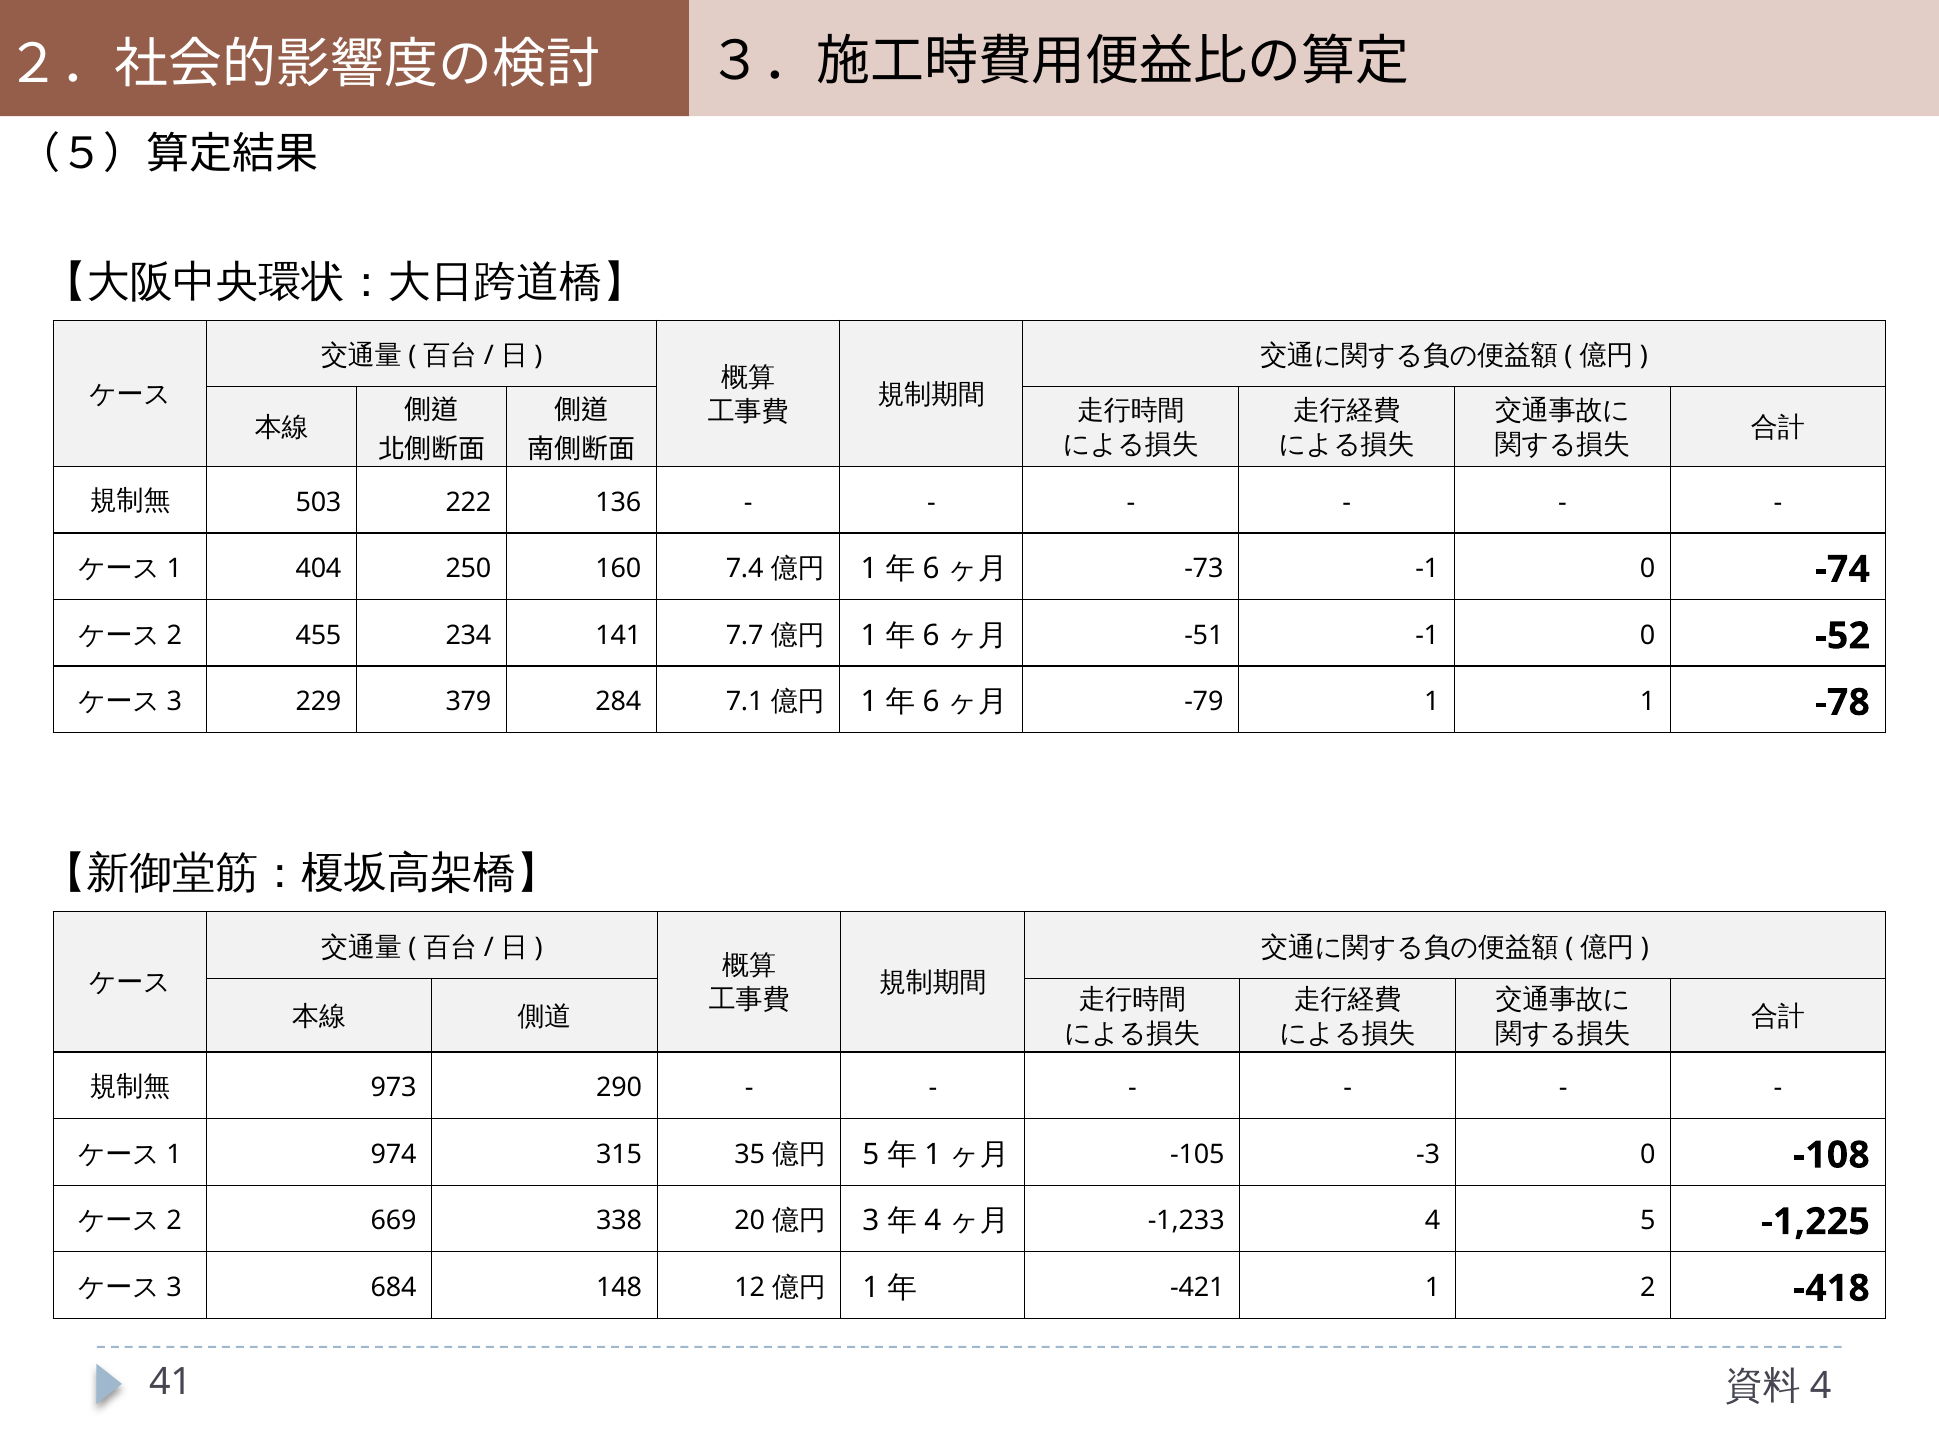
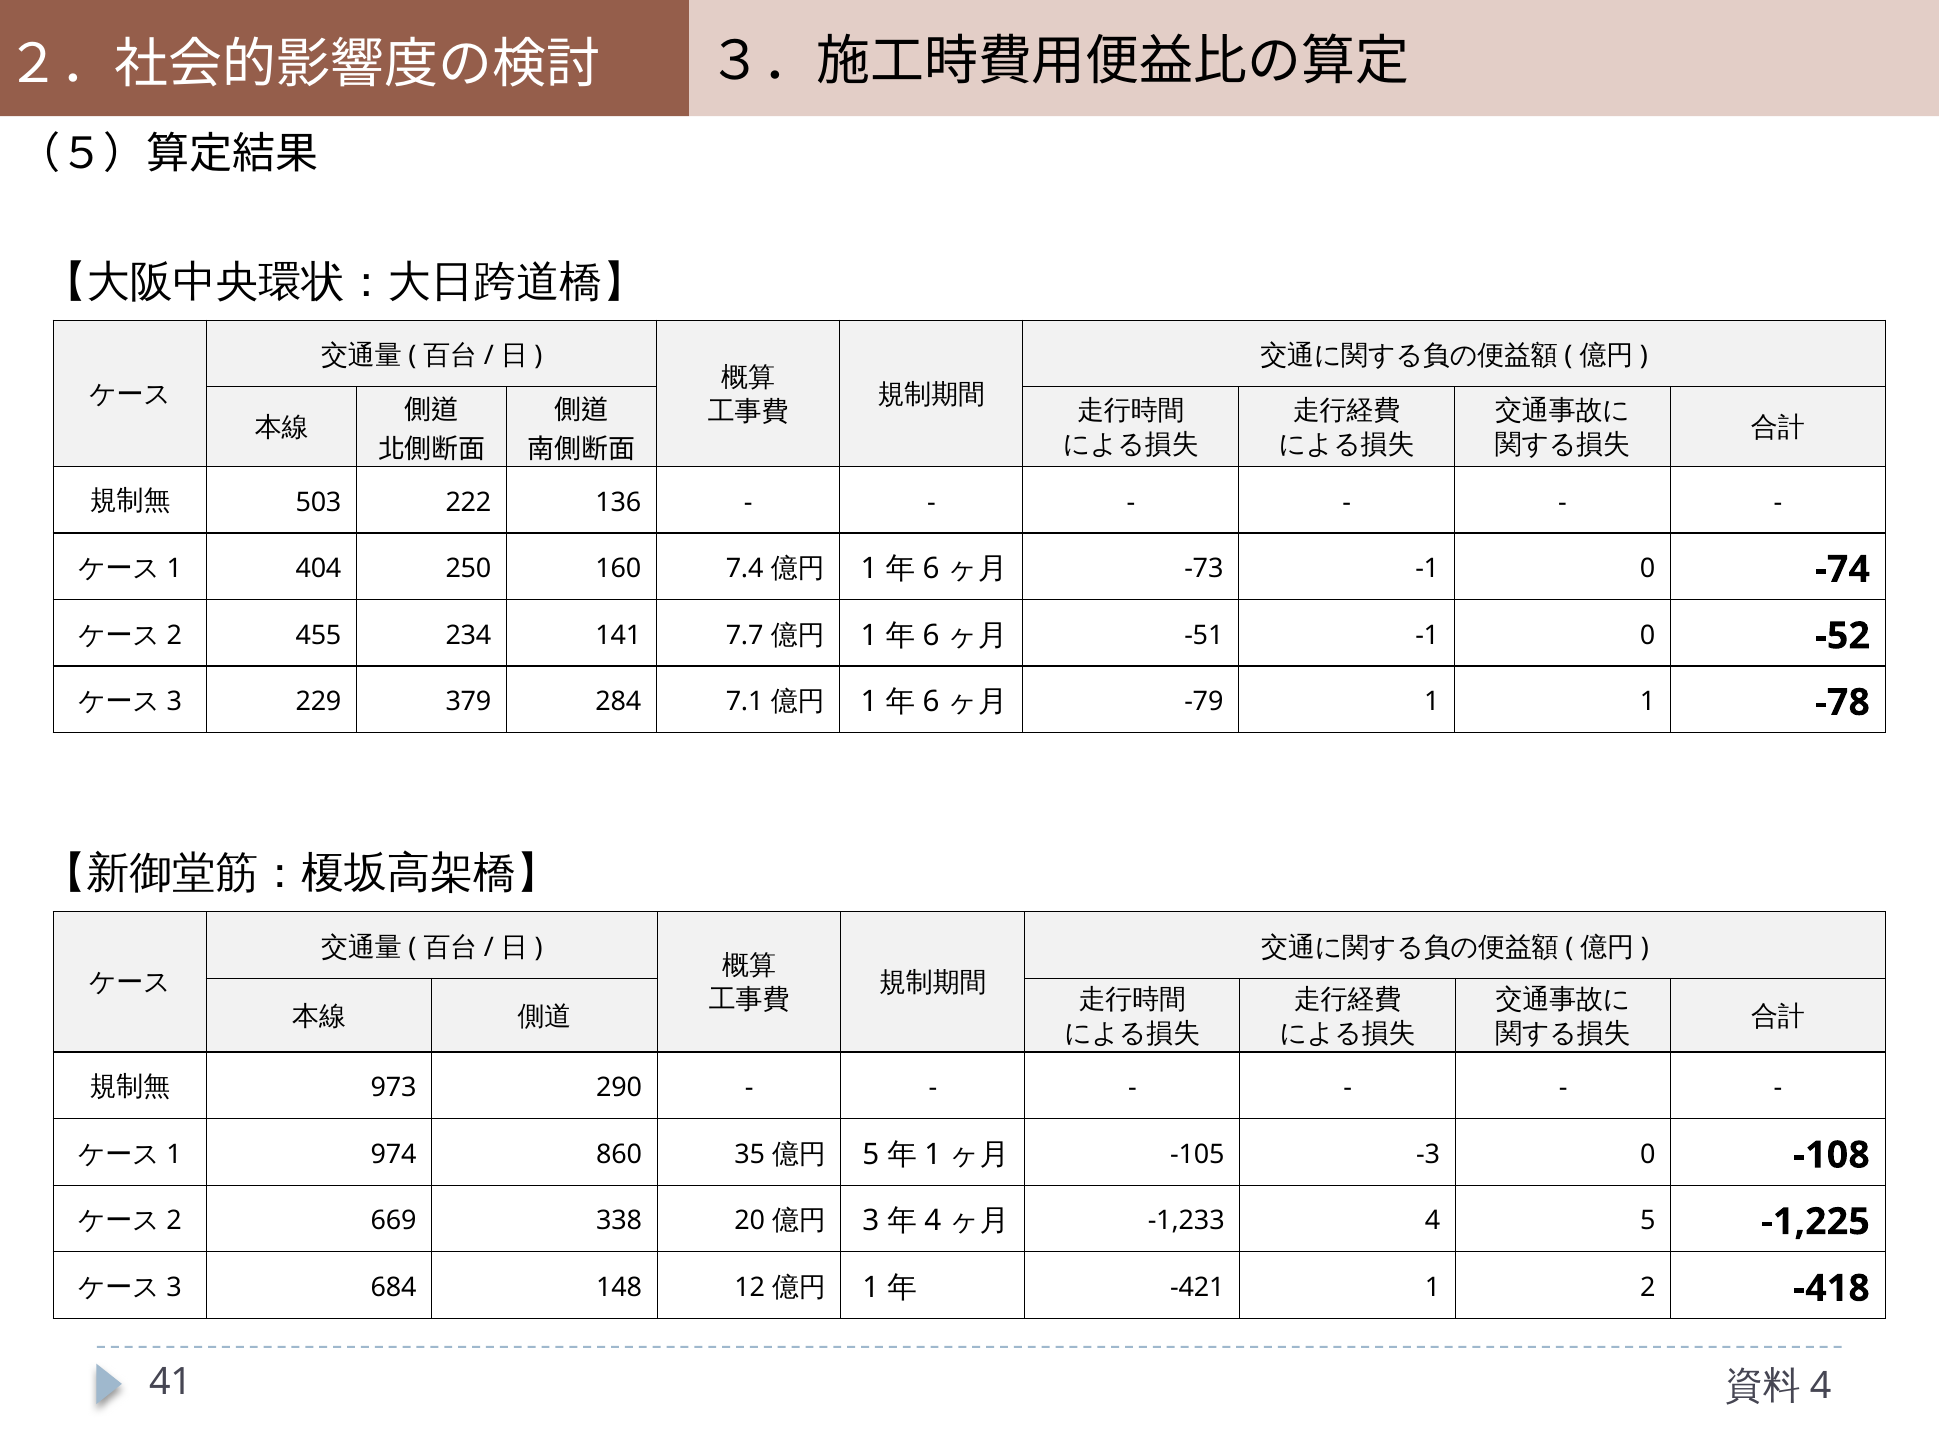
315: 315 -> 860 (619, 1155)
